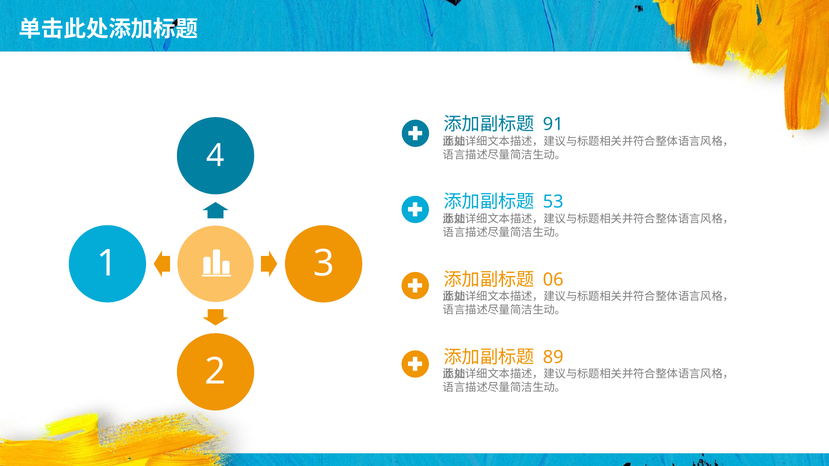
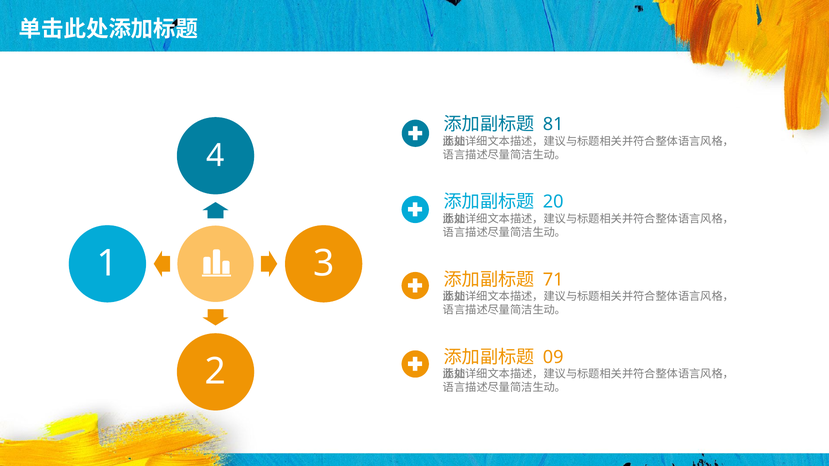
91: 91 -> 81 (553, 124)
53: 53 -> 20 (553, 202)
06: 06 -> 71 (553, 280)
89: 89 -> 09 (553, 357)
